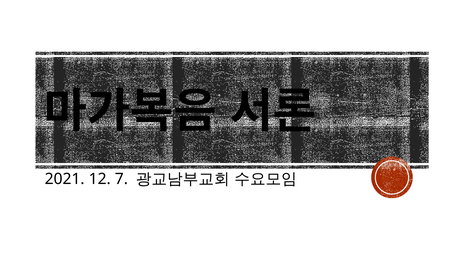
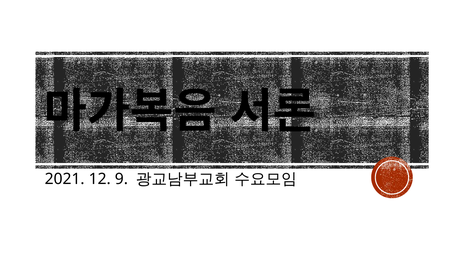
7: 7 -> 9 (121, 179)
